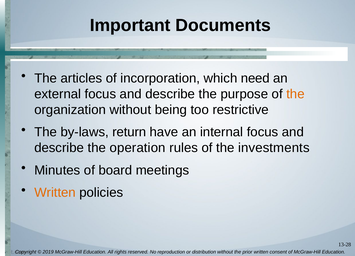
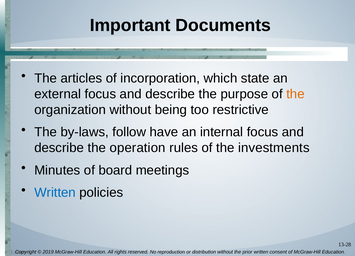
need: need -> state (255, 78)
return: return -> follow (129, 132)
Written colour: orange -> blue (55, 193)
